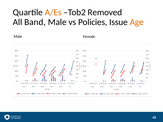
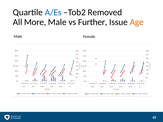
A/Es colour: orange -> blue (53, 12)
Band: Band -> More (35, 22)
Policies: Policies -> Further (93, 22)
